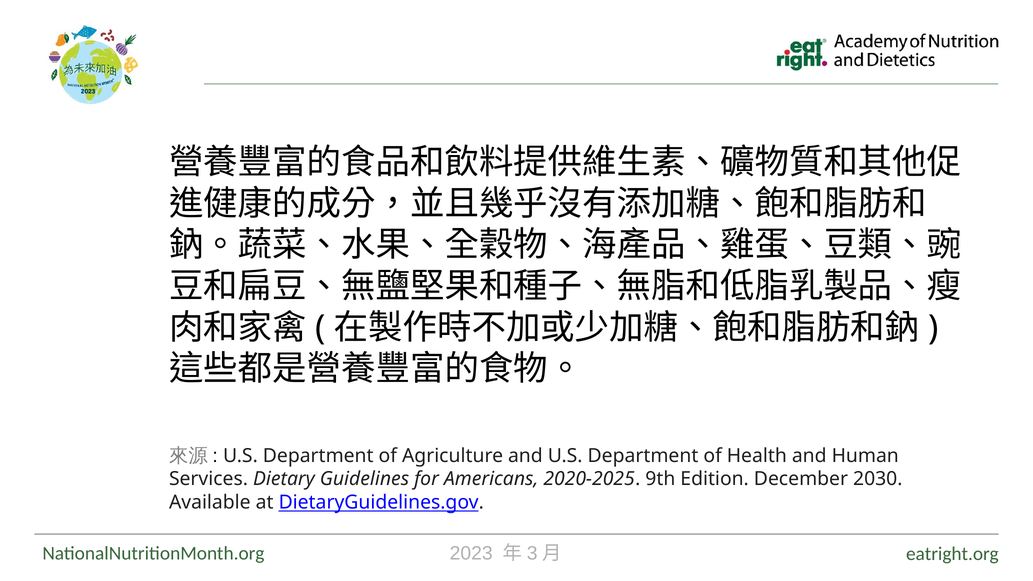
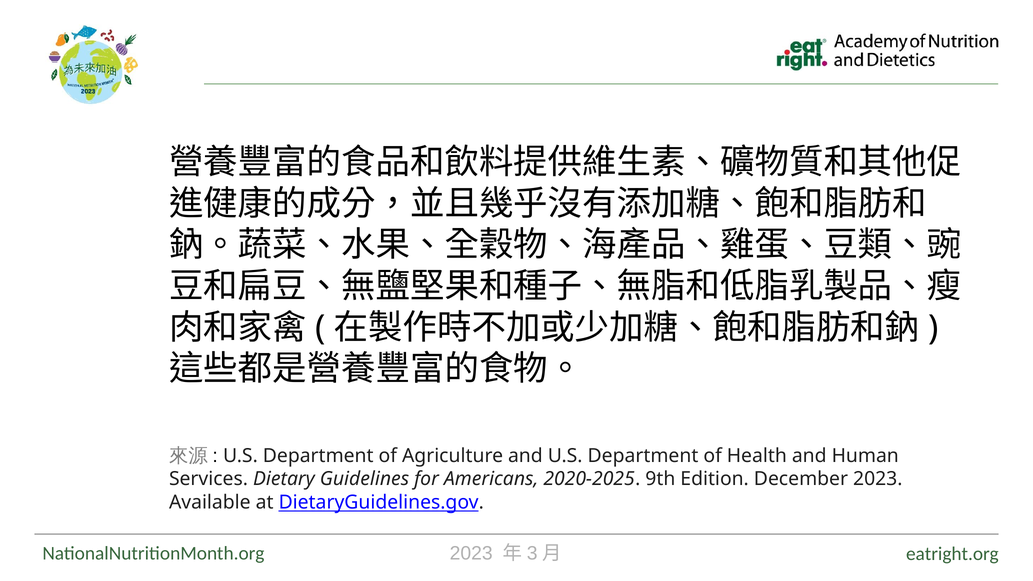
December 2030: 2030 -> 2023 (878, 479)
